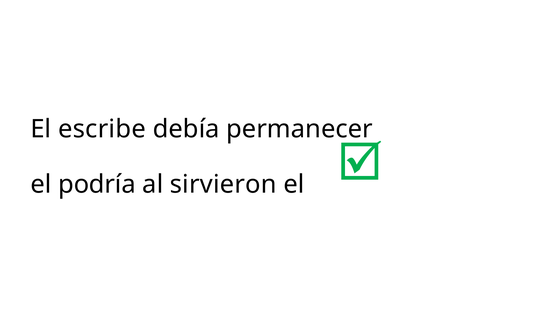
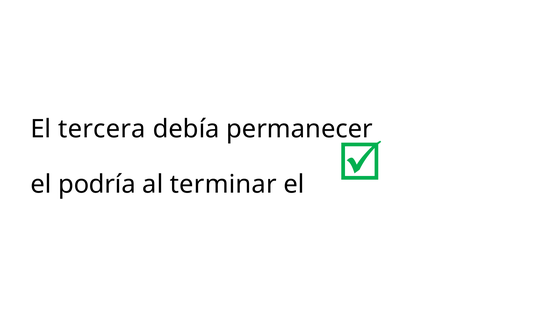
escribe: escribe -> tercera (102, 129)
sirvieron: sirvieron -> terminar (223, 184)
